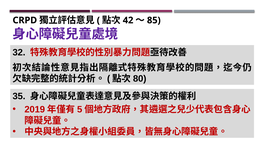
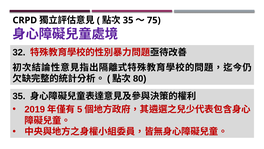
42: 42 -> 35 (128, 20)
85: 85 -> 75 (154, 20)
